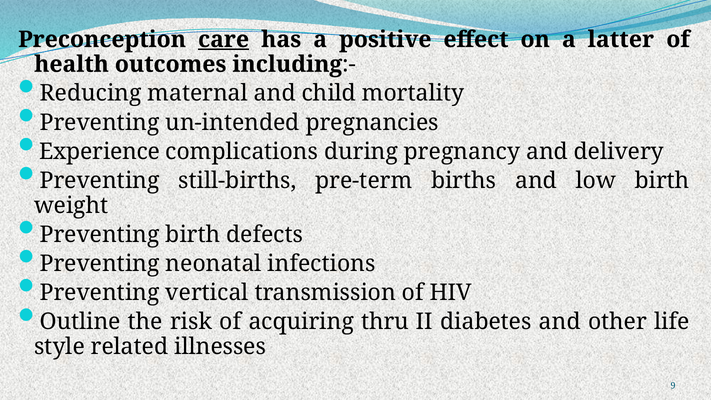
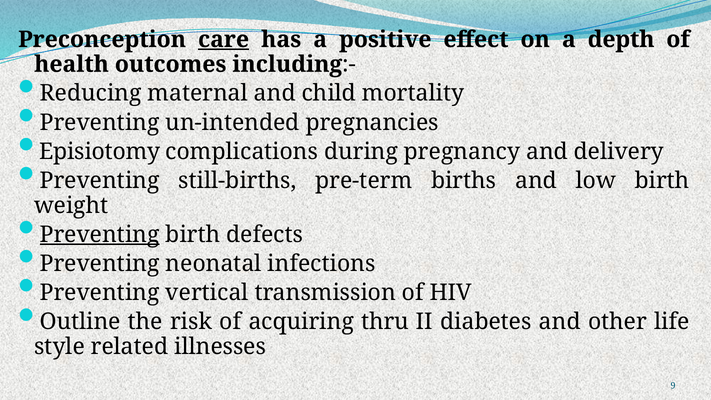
latter: latter -> depth (621, 39)
Experience: Experience -> Episiotomy (100, 152)
Preventing underline: none -> present (100, 234)
